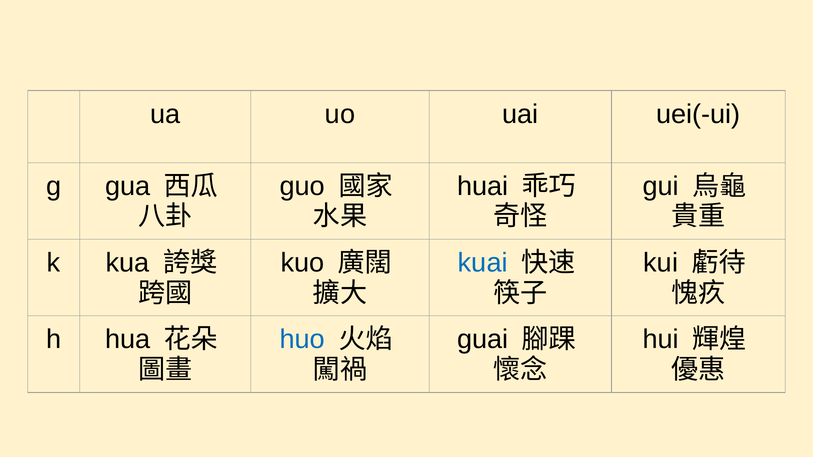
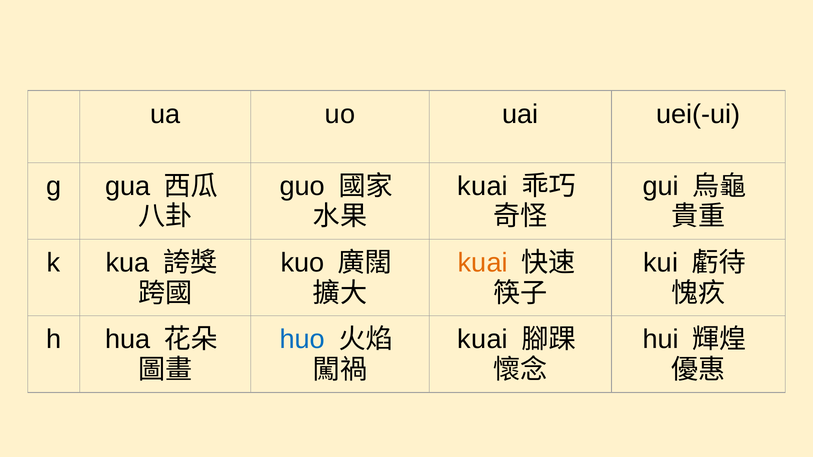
huai: huai -> kuai (483, 186)
kuai colour: blue -> orange (483, 263)
guai: guai -> kuai (483, 340)
